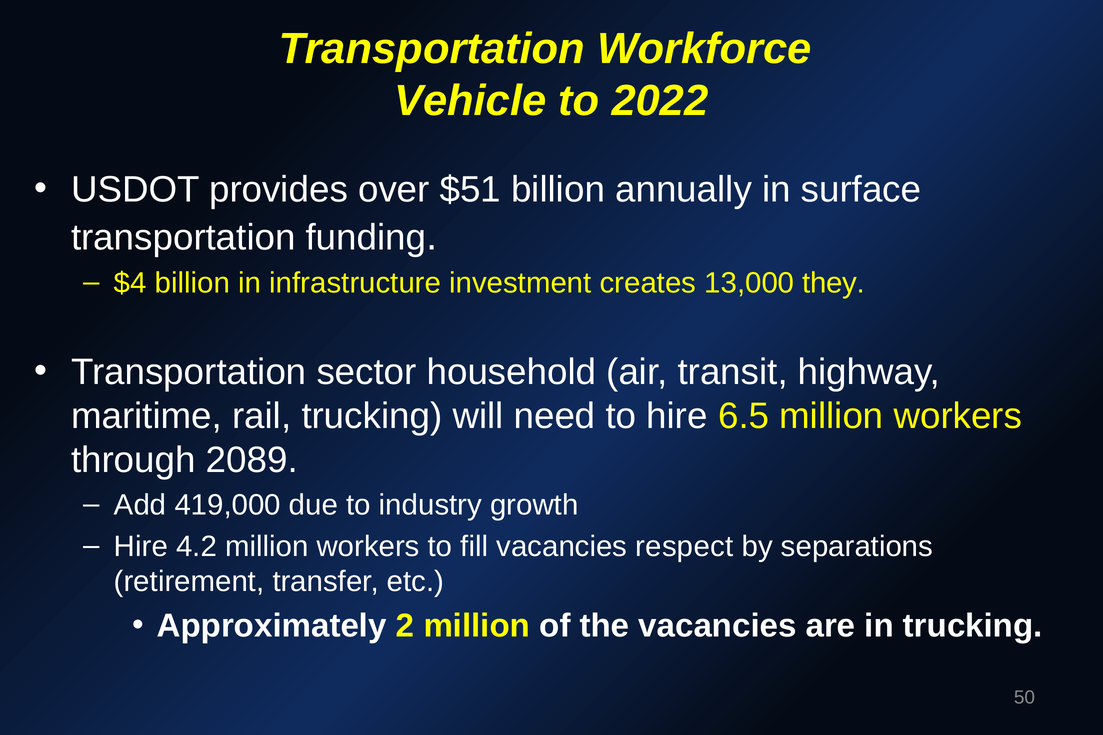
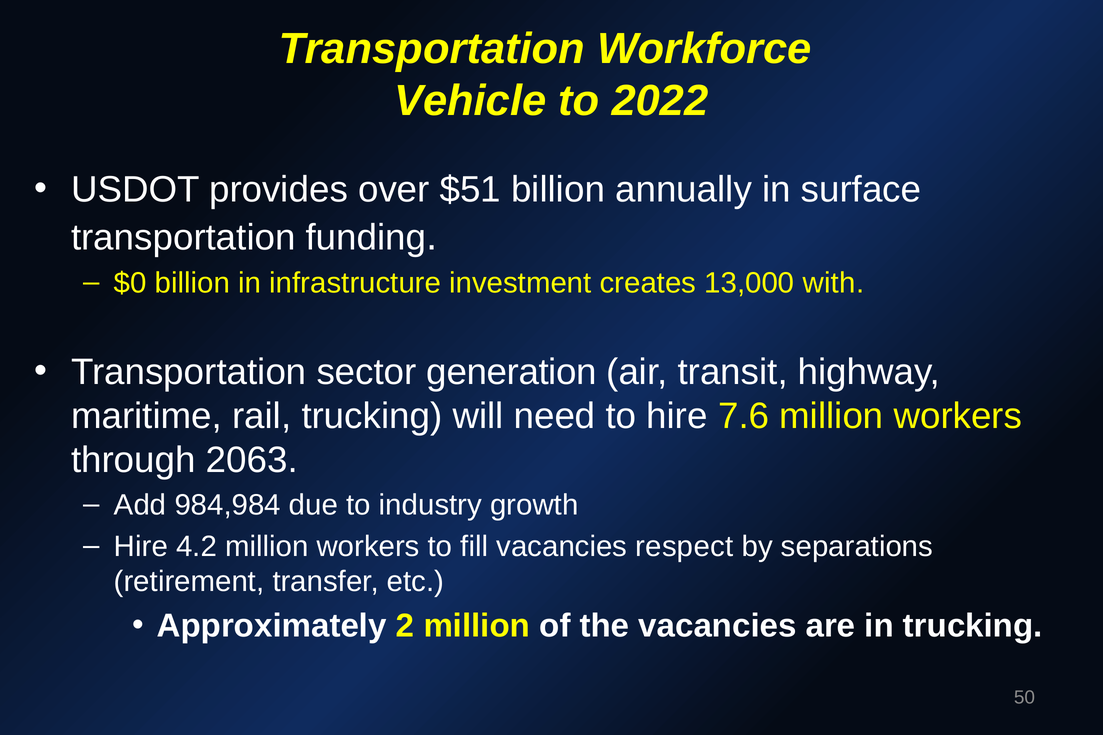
$4: $4 -> $0 (130, 283)
they: they -> with (833, 283)
household: household -> generation (512, 372)
6.5: 6.5 -> 7.6 (744, 416)
2089: 2089 -> 2063 (252, 460)
419,000: 419,000 -> 984,984 (228, 505)
